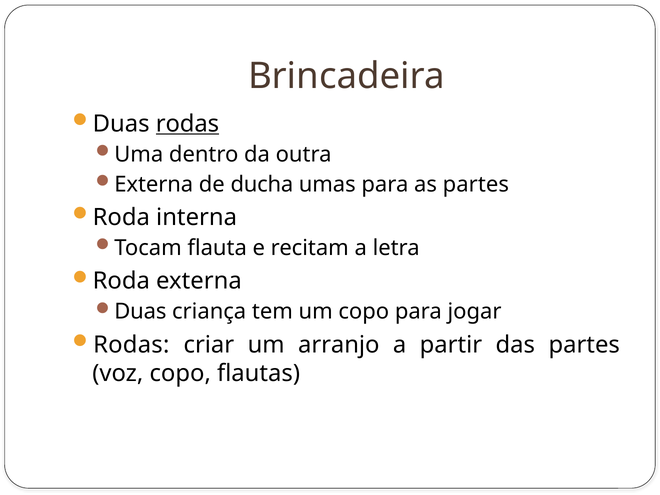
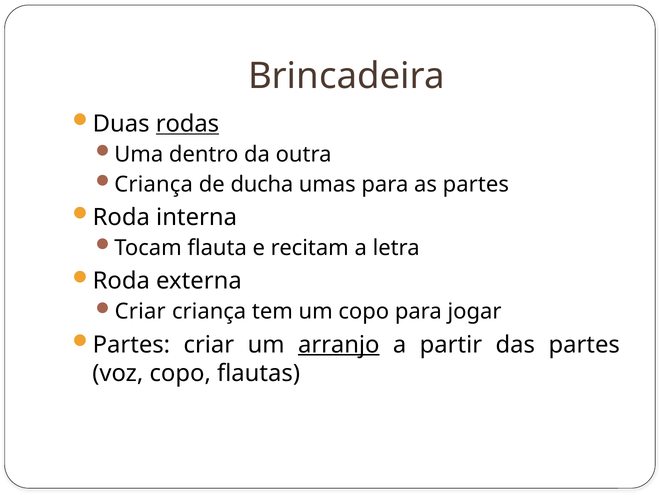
Externa: Externa -> Criança (154, 184)
Duas: Duas -> Criar (140, 312)
Rodas: Rodas -> Partes (131, 345)
arranjo underline: none -> present (339, 345)
